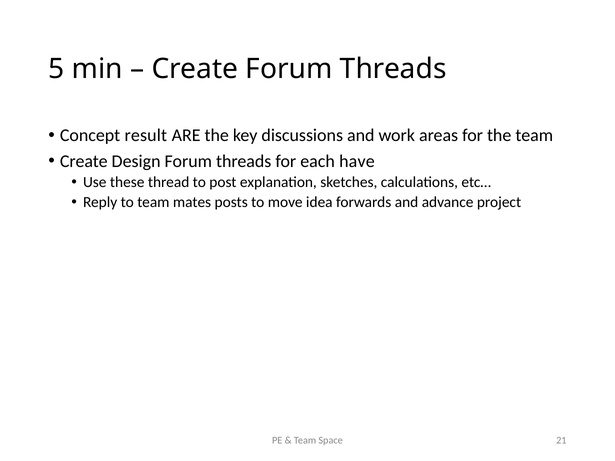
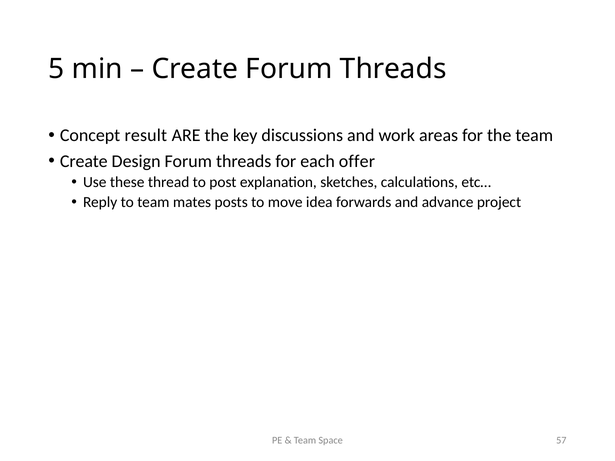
have: have -> offer (357, 161)
21: 21 -> 57 (561, 440)
